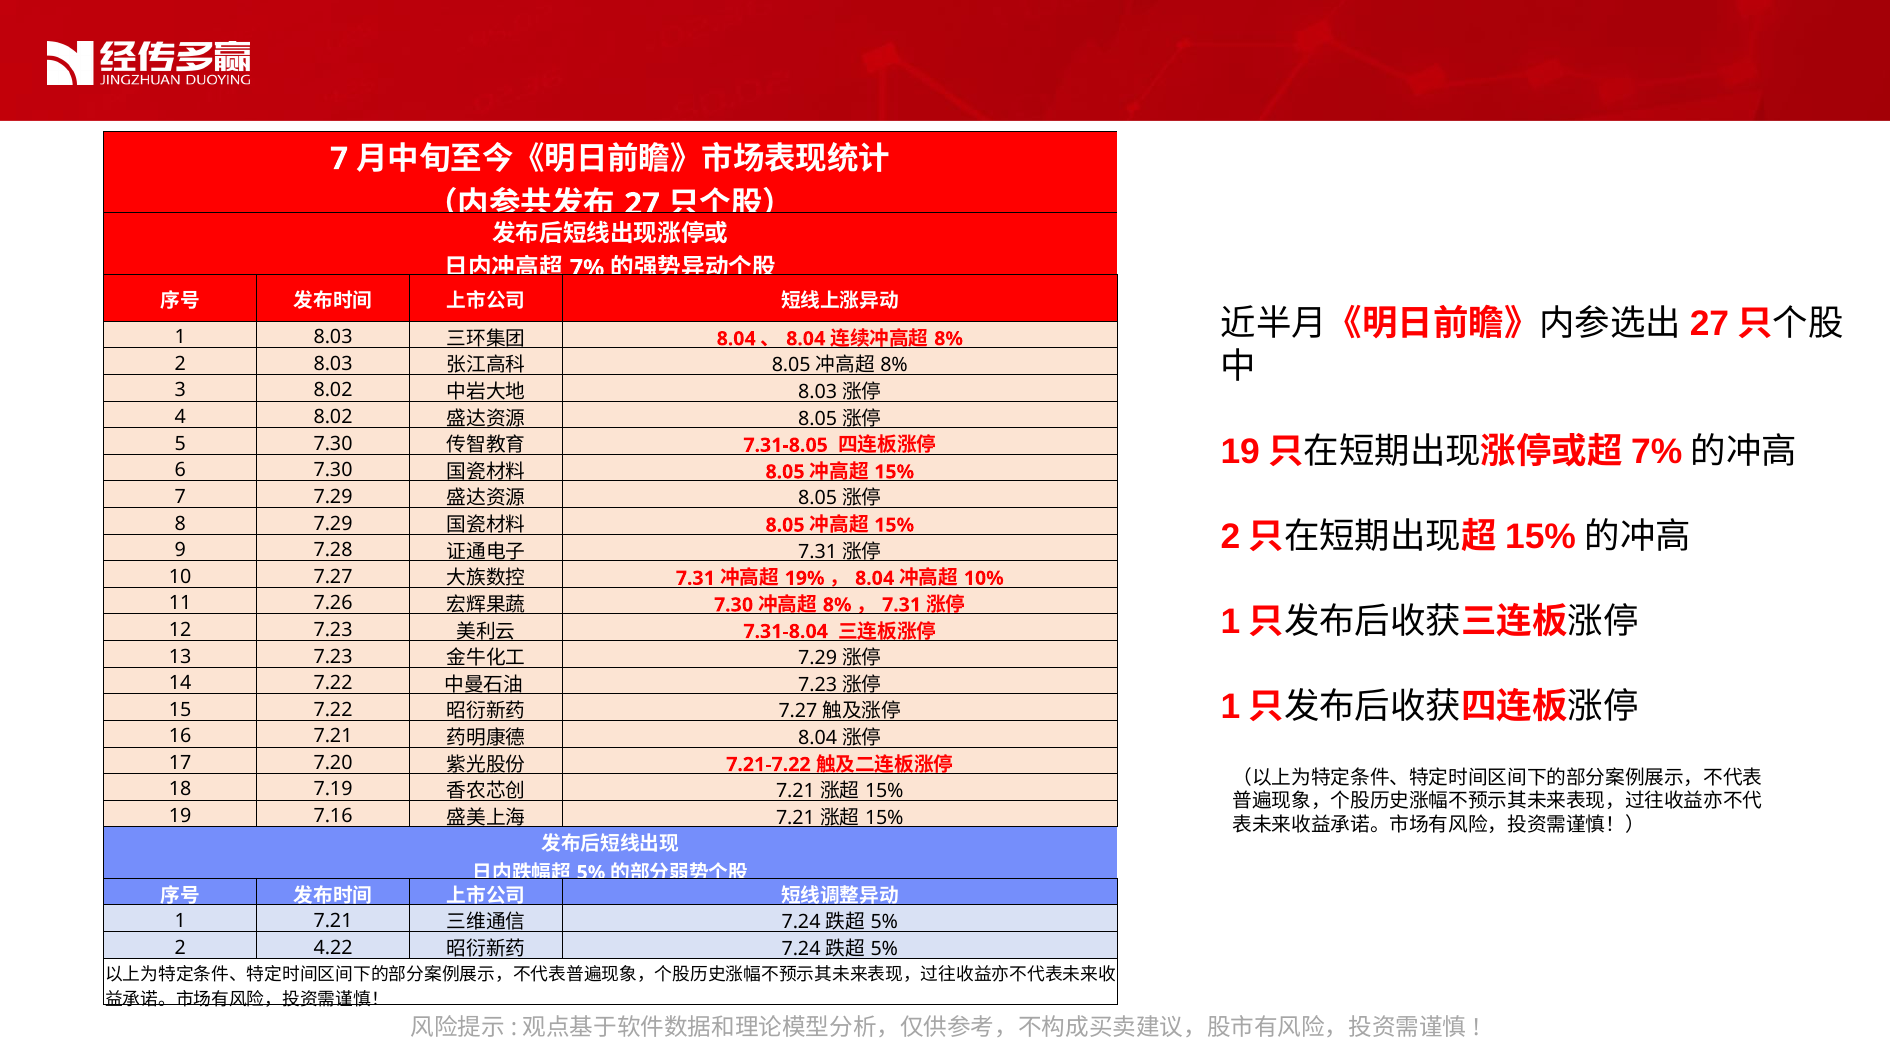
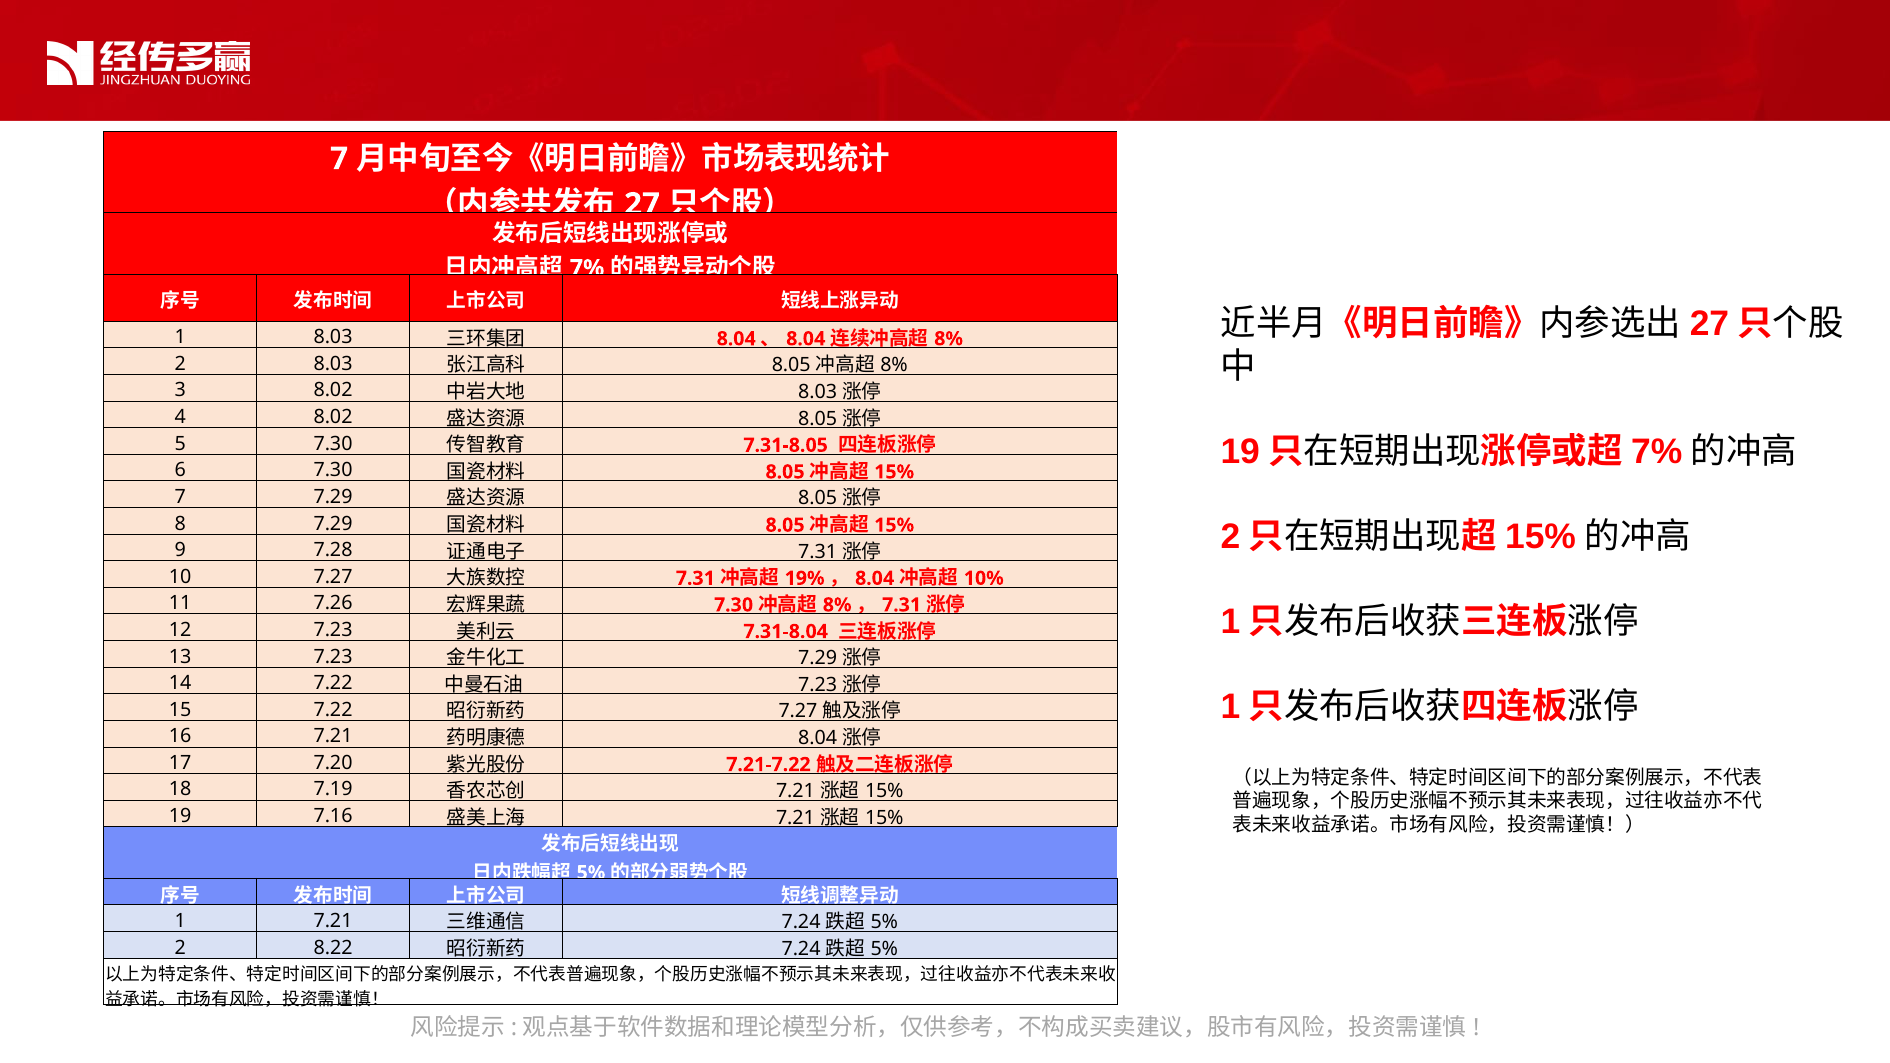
4.22: 4.22 -> 8.22 (333, 948)
